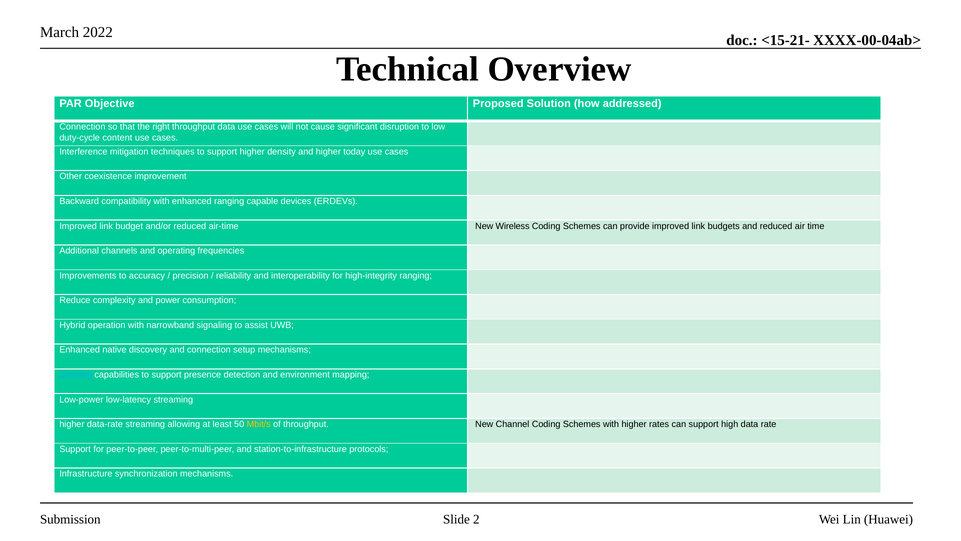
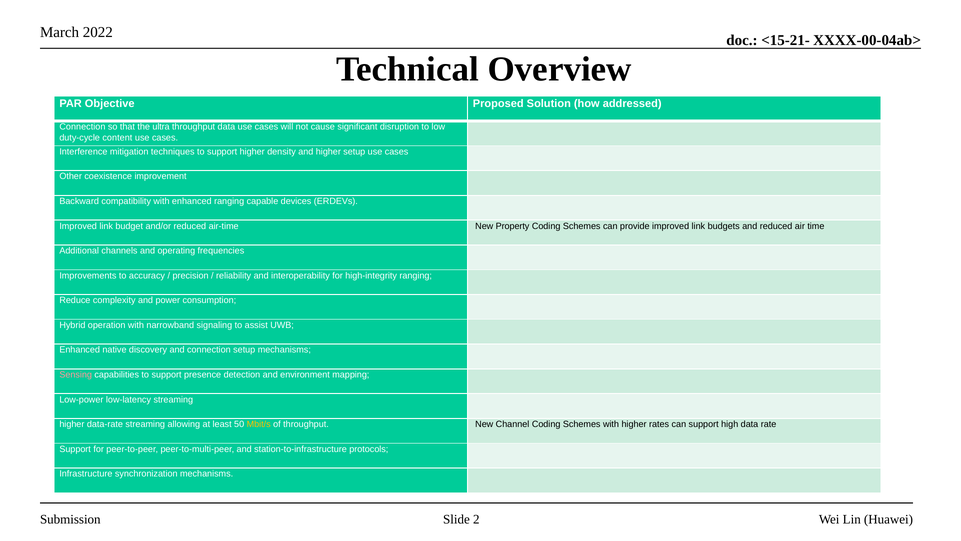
right: right -> ultra (161, 127)
higher today: today -> setup (354, 152)
Wireless: Wireless -> Property (513, 226)
Sensing colour: light blue -> pink (76, 375)
